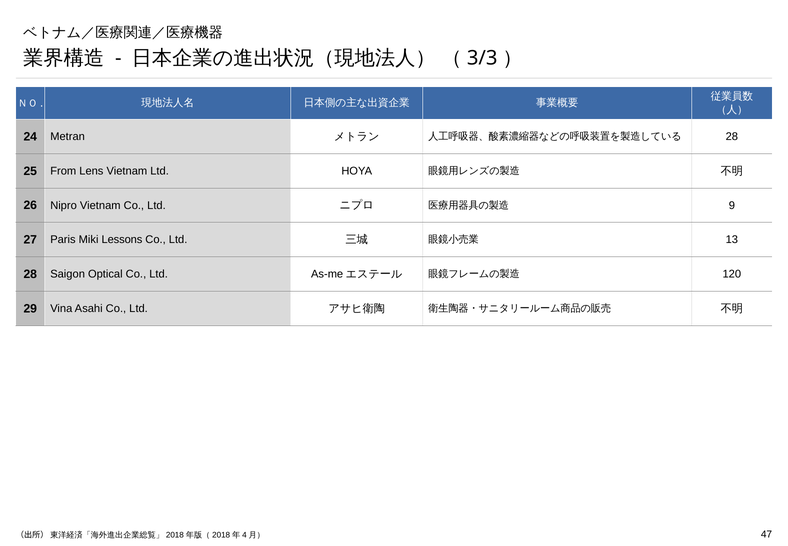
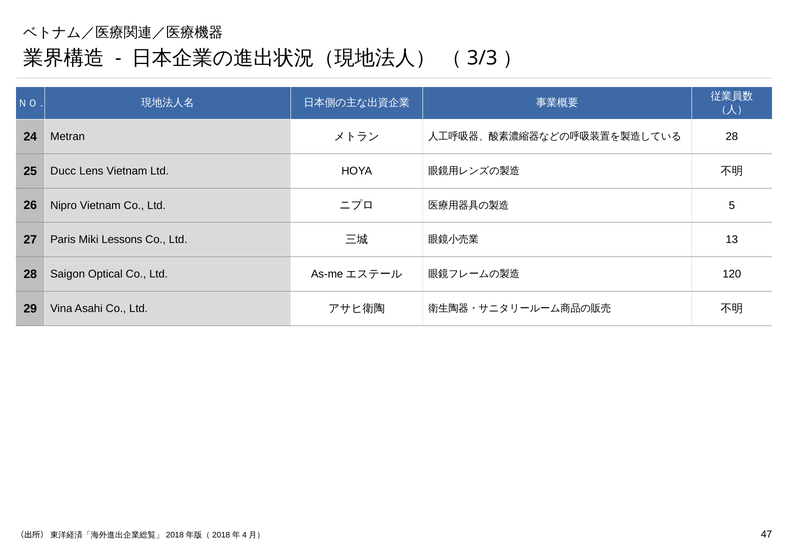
From: From -> Ducc (63, 171)
9: 9 -> 5 (732, 205)
